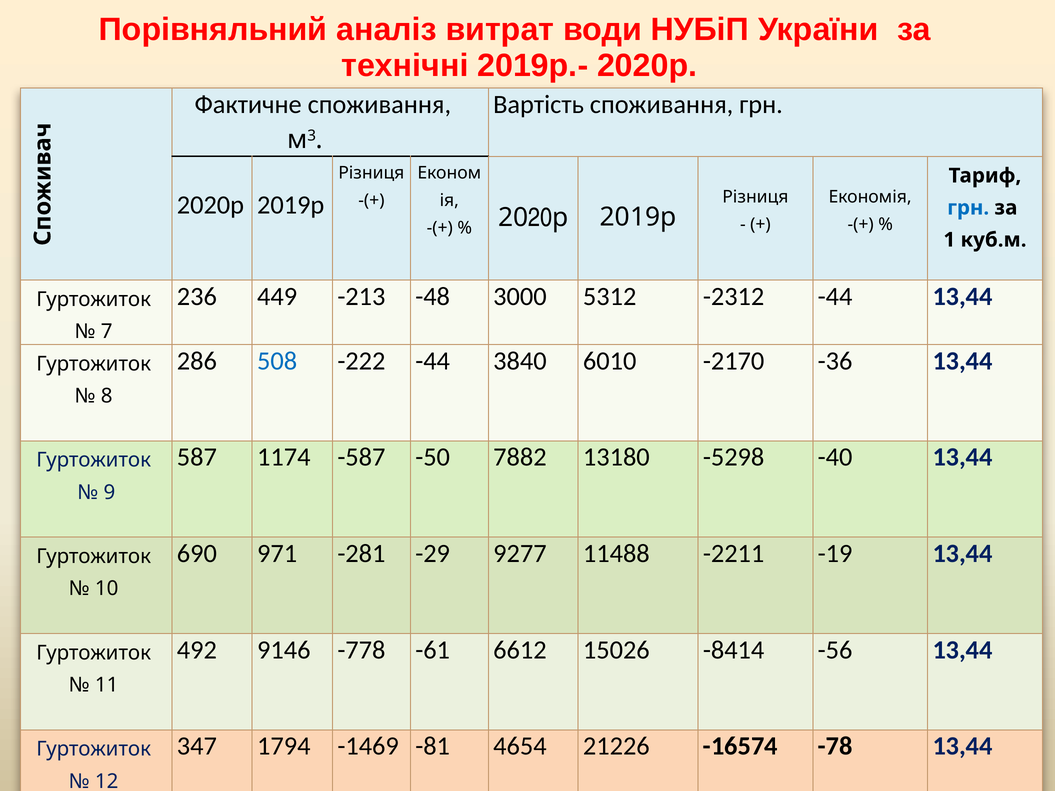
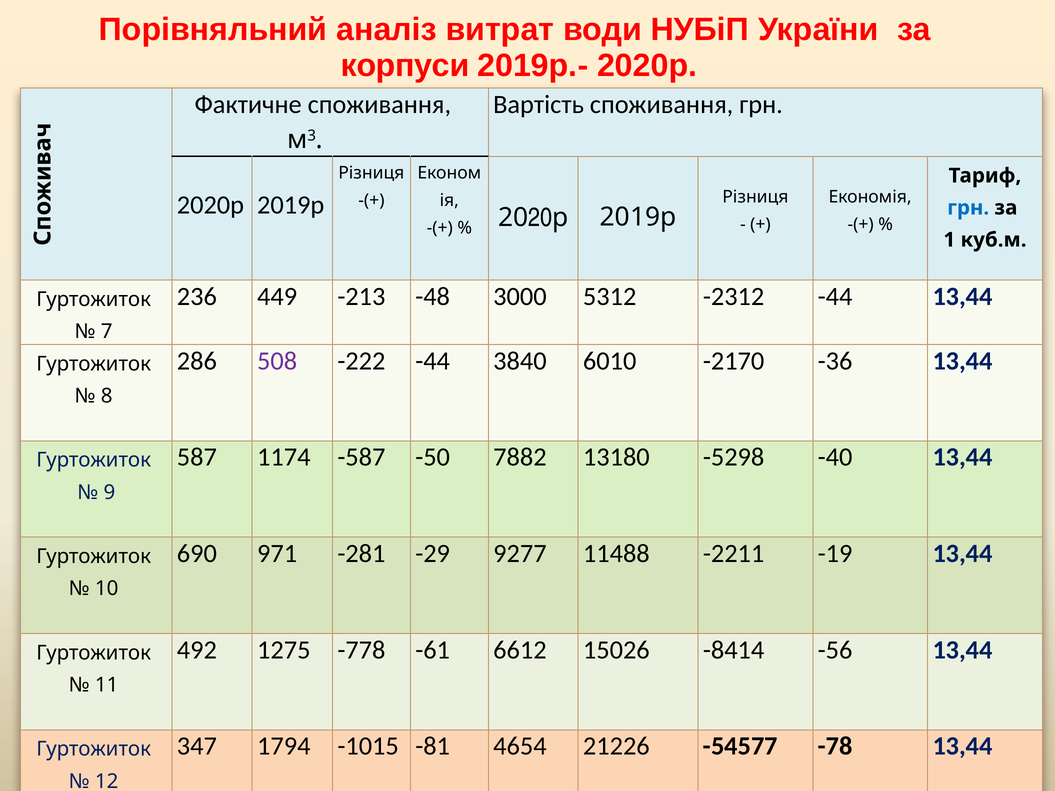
технічні: технічні -> корпуси (405, 66)
508 colour: blue -> purple (277, 361)
9146: 9146 -> 1275 (284, 650)
-1469: -1469 -> -1015 (368, 746)
-16574: -16574 -> -54577 (740, 746)
